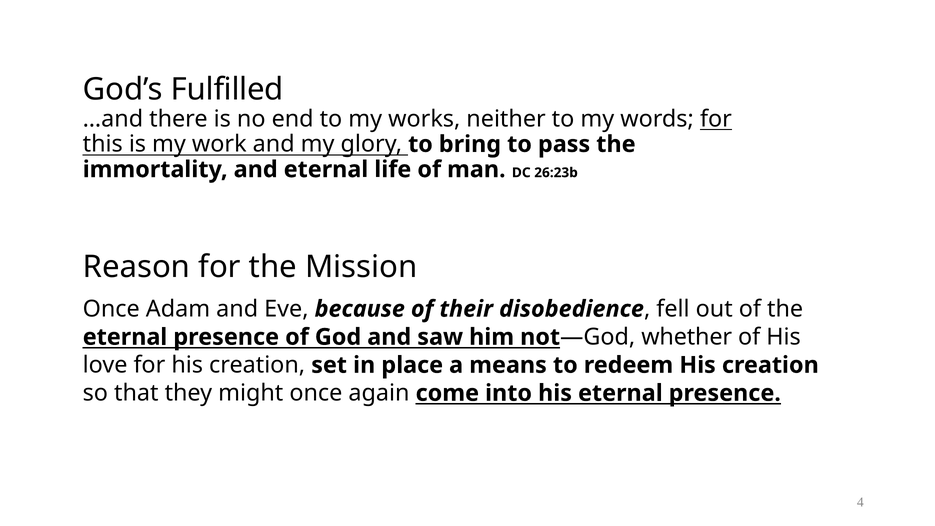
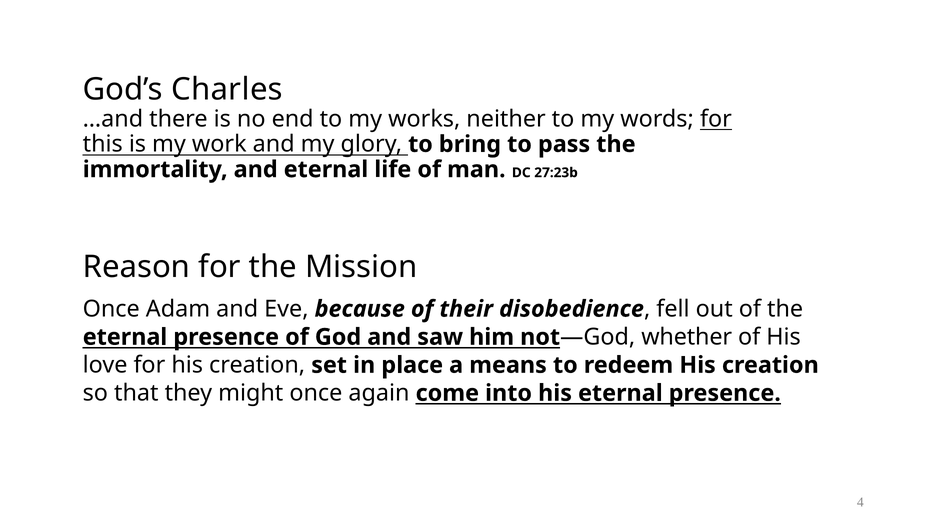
Fulfilled: Fulfilled -> Charles (227, 89)
26:23b: 26:23b -> 27:23b (556, 173)
